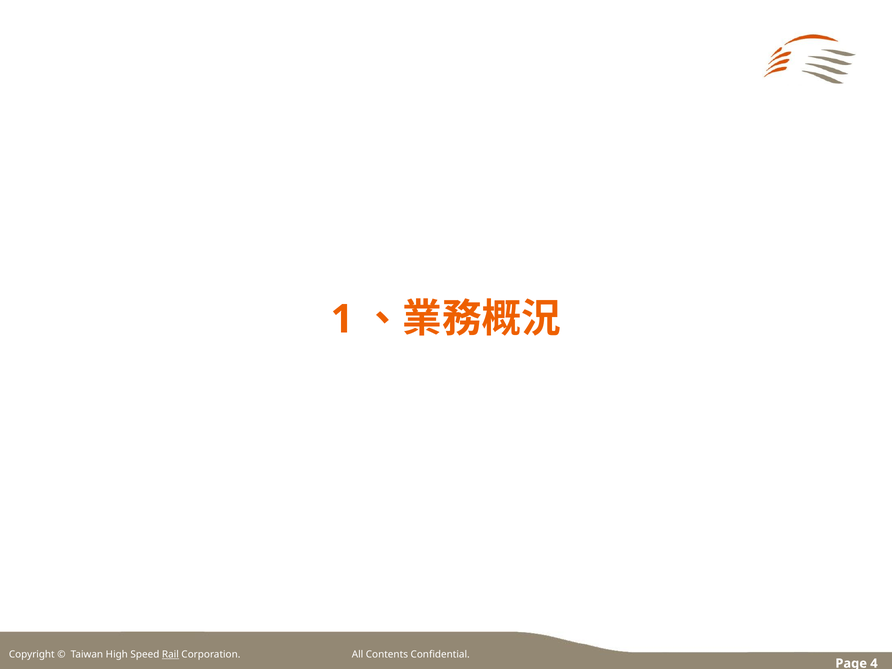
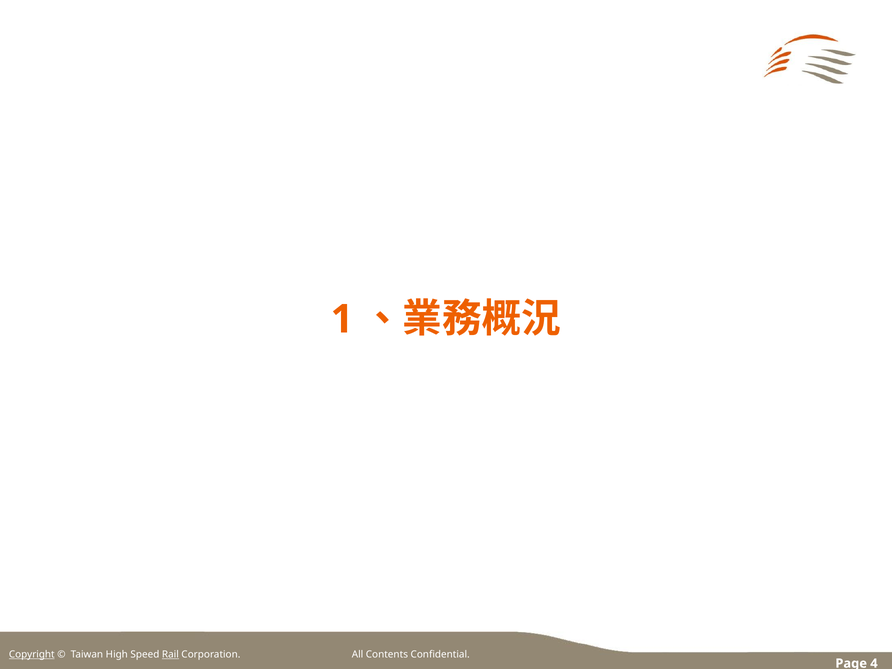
Copyright underline: none -> present (32, 655)
